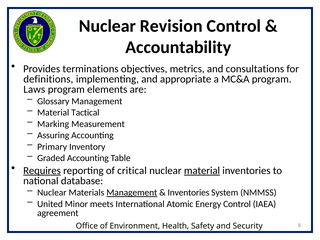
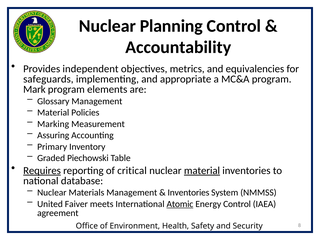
Revision: Revision -> Planning (171, 26)
terminations: terminations -> independent (91, 69)
consultations: consultations -> equivalencies (255, 69)
definitions: definitions -> safeguards (48, 79)
Laws: Laws -> Mark (34, 89)
Tactical: Tactical -> Policies (85, 113)
Graded Accounting: Accounting -> Piechowski (88, 158)
Management underline: present -> none (132, 193)
Minor: Minor -> Faiver (76, 204)
Atomic underline: none -> present (180, 204)
